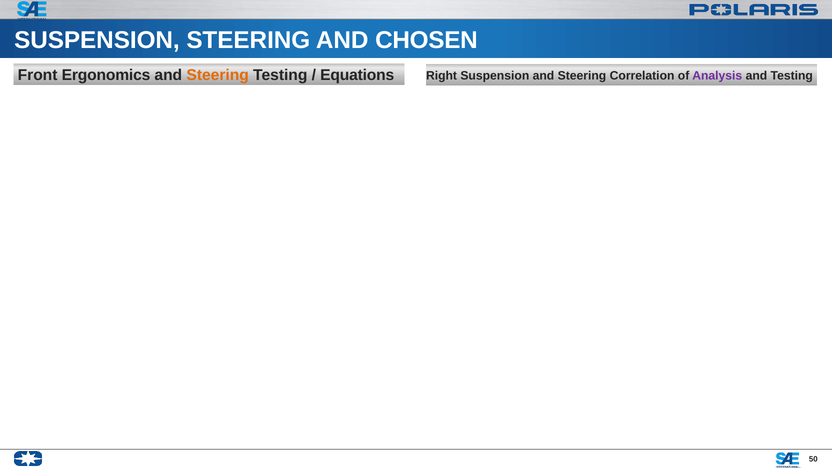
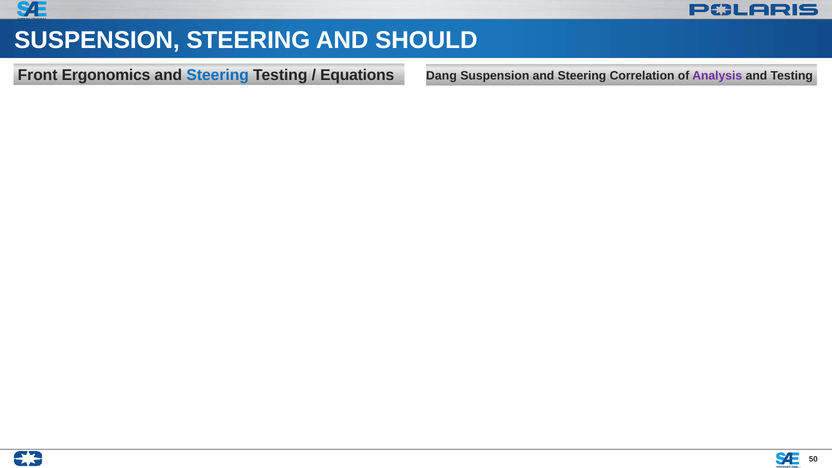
CHOSEN: CHOSEN -> SHOULD (426, 40)
Steering colour: orange -> blue (218, 75)
Right: Right -> Dang (441, 76)
